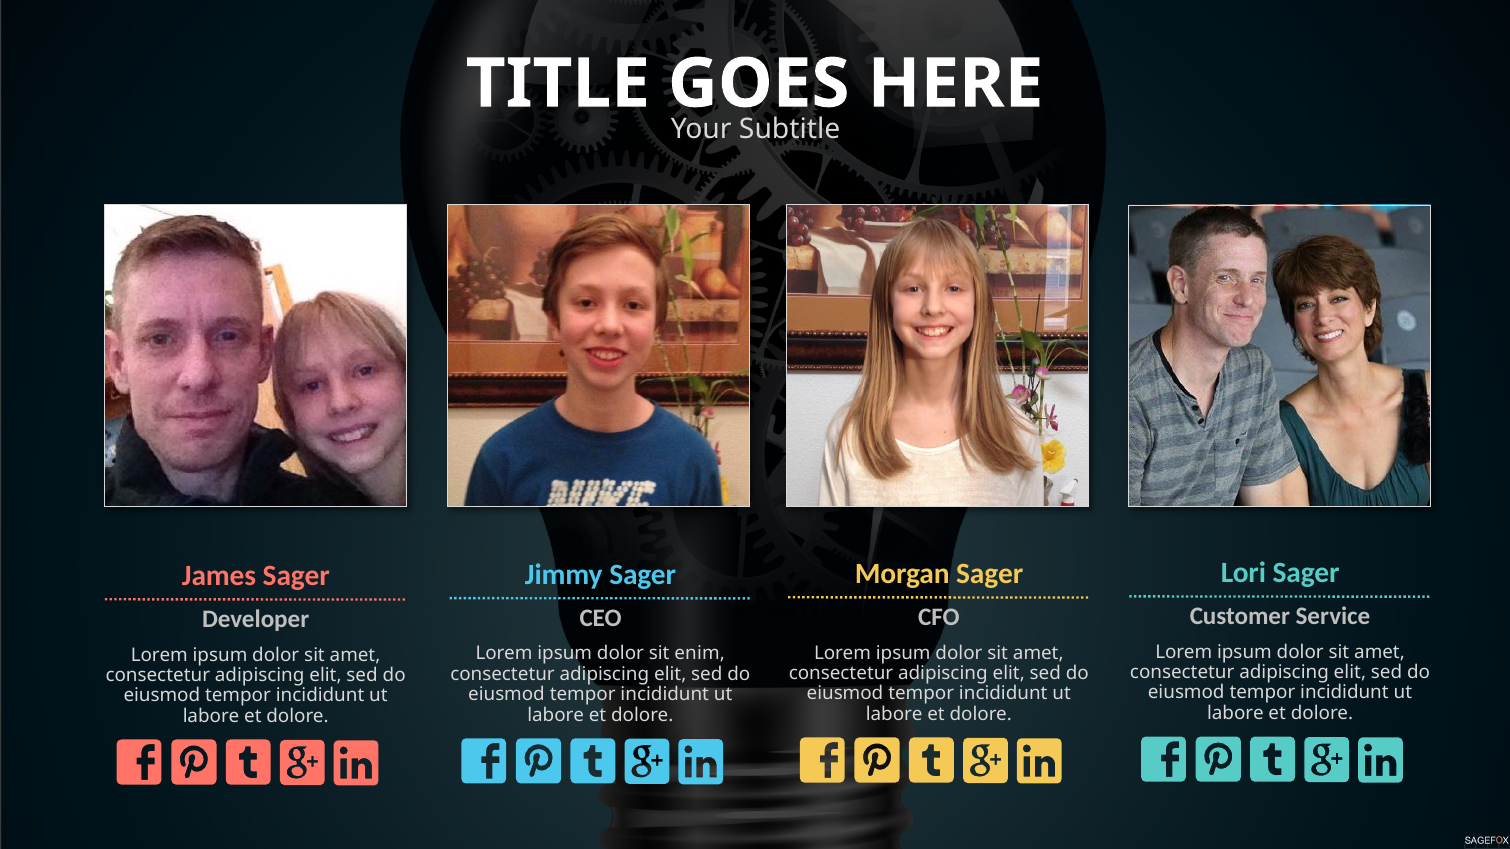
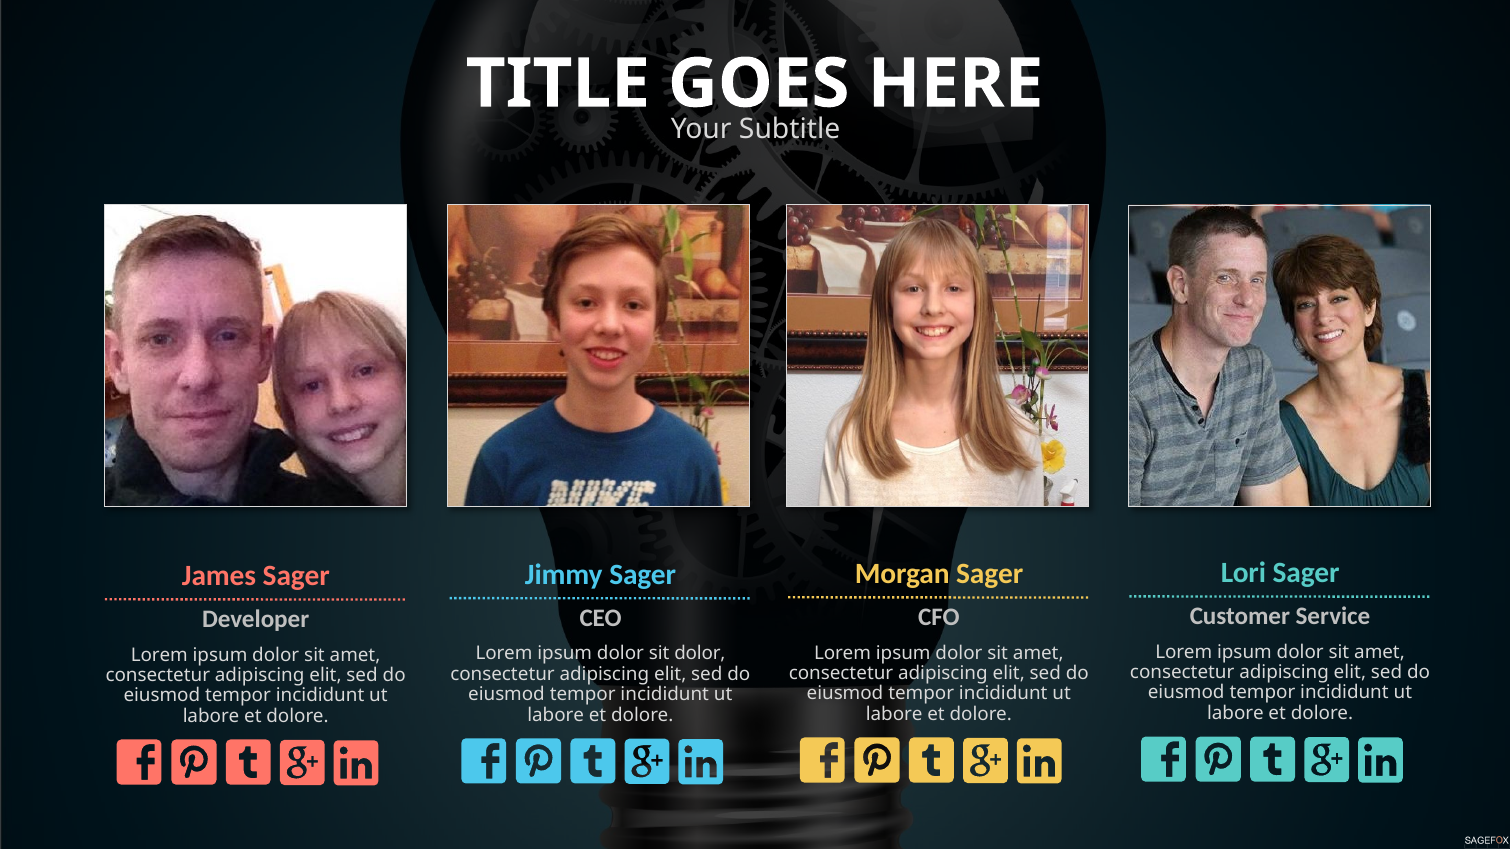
sit enim: enim -> dolor (700, 654)
